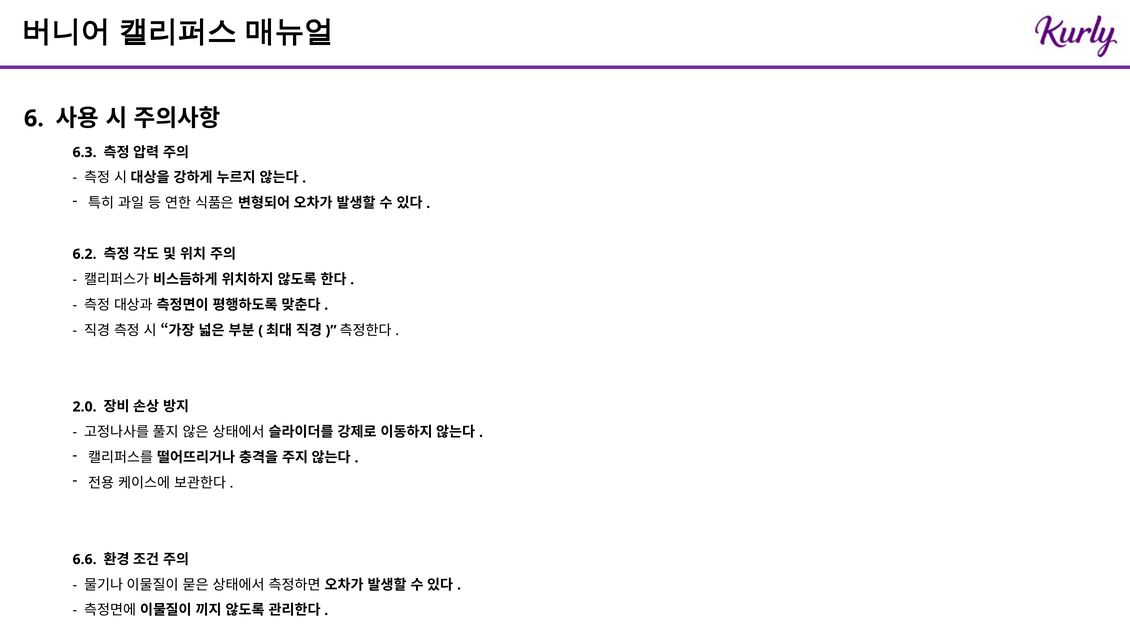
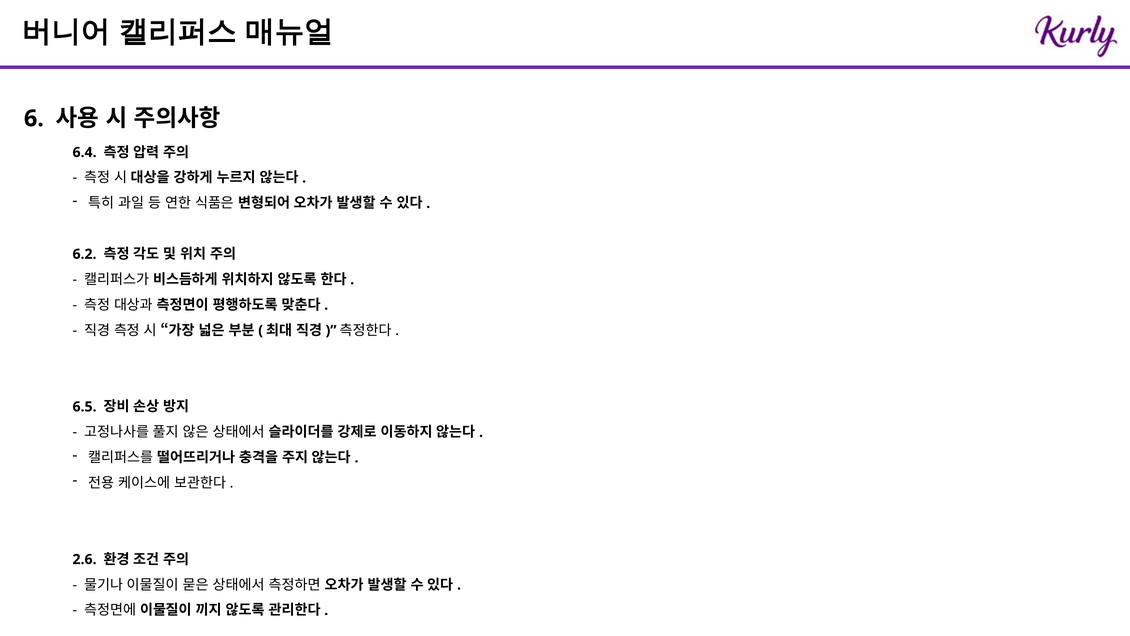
6.3: 6.3 -> 6.4 (85, 152)
2.0: 2.0 -> 6.5 (85, 407)
6.6: 6.6 -> 2.6 (85, 559)
